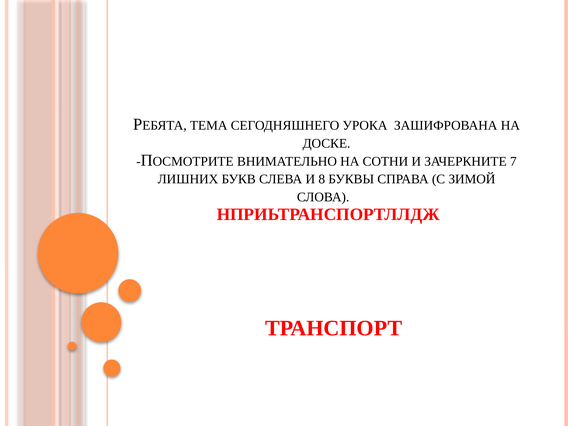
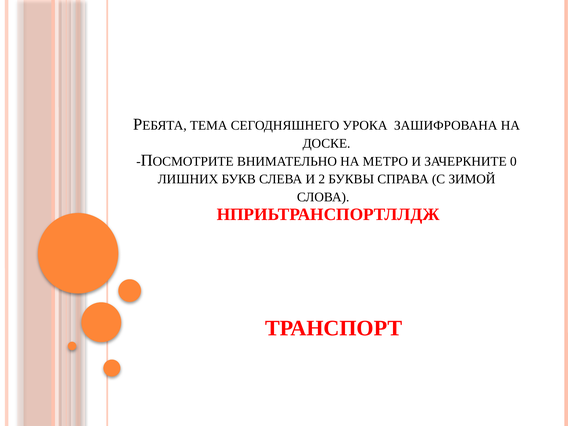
СОТНИ: СОТНИ -> МЕТРО (385, 161)
7: 7 -> 0 (513, 161)
8: 8 -> 2 (322, 179)
